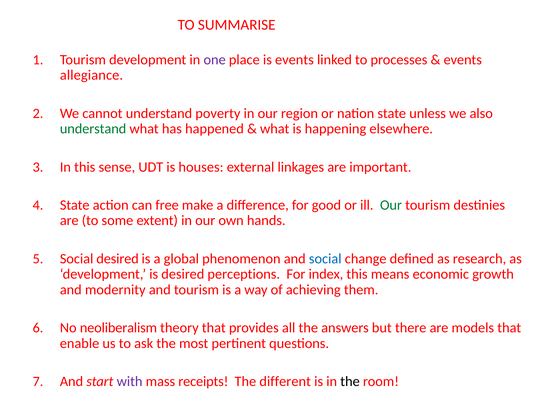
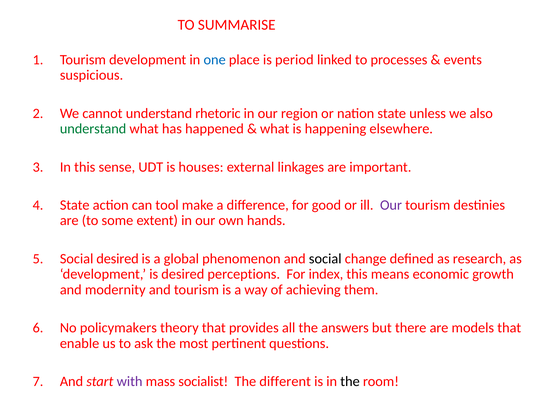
one colour: purple -> blue (215, 60)
is events: events -> period (294, 60)
allegiance: allegiance -> suspicious (92, 75)
poverty: poverty -> rhetoric (218, 113)
free: free -> tool (167, 205)
Our colour: green -> purple (391, 205)
social colour: blue -> black (325, 259)
neoliberalism: neoliberalism -> policymakers (118, 328)
receipts: receipts -> socialist (203, 381)
